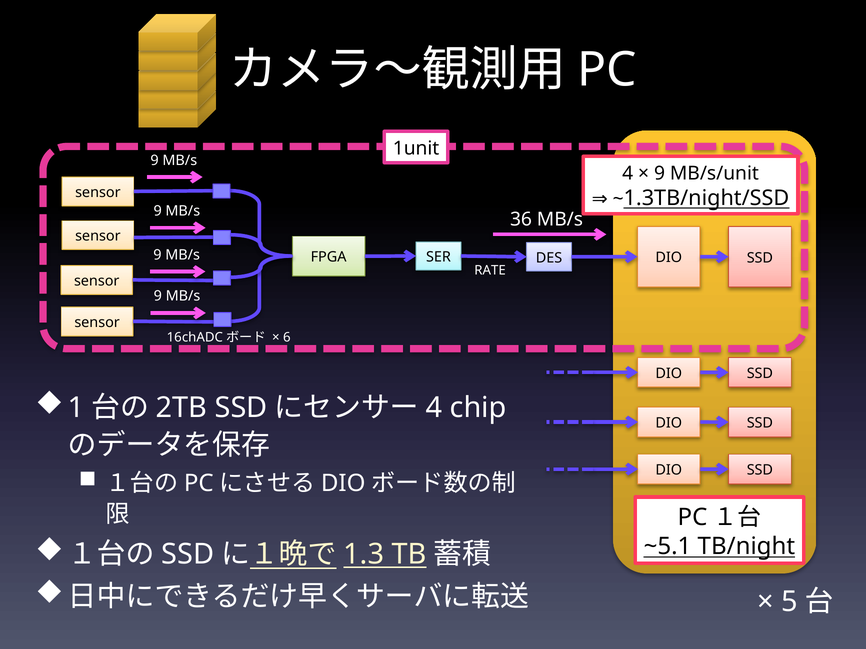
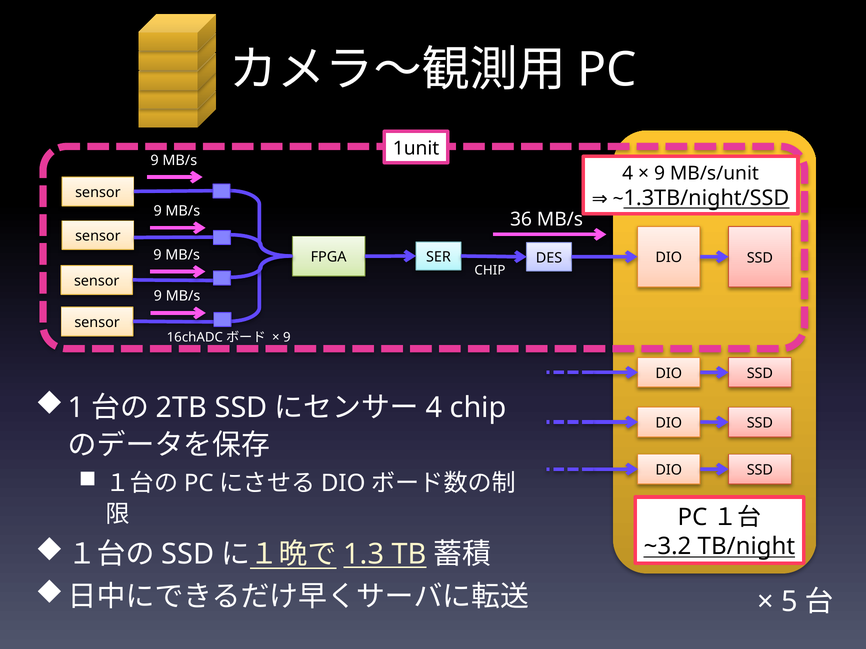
RATE: RATE -> CHIP (490, 271)
6: 6 -> 9 (287, 338)
~5.1: ~5.1 -> ~3.2 (667, 547)
